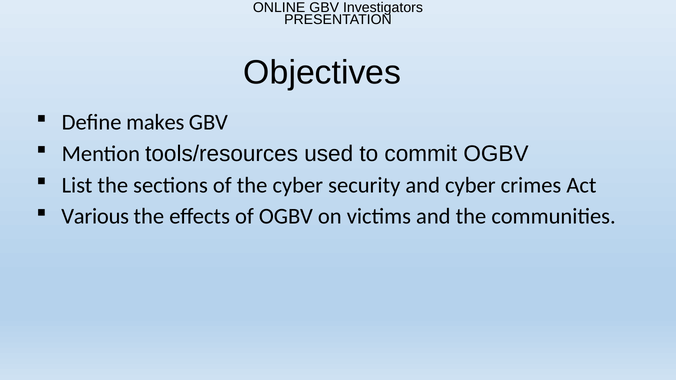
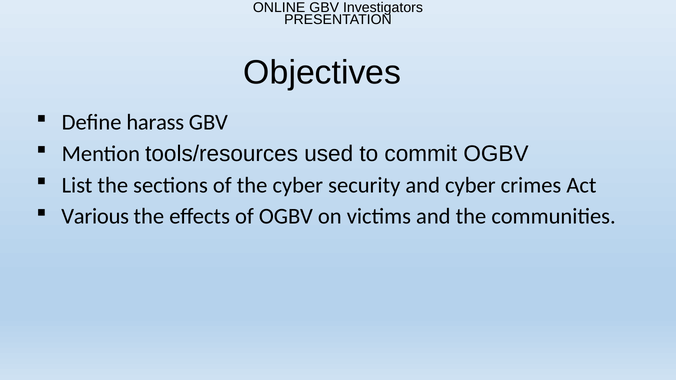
makes: makes -> harass (155, 122)
